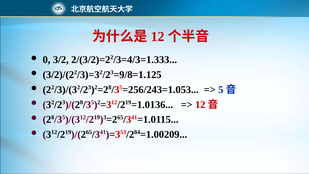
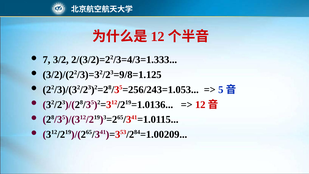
0: 0 -> 7 (47, 60)
